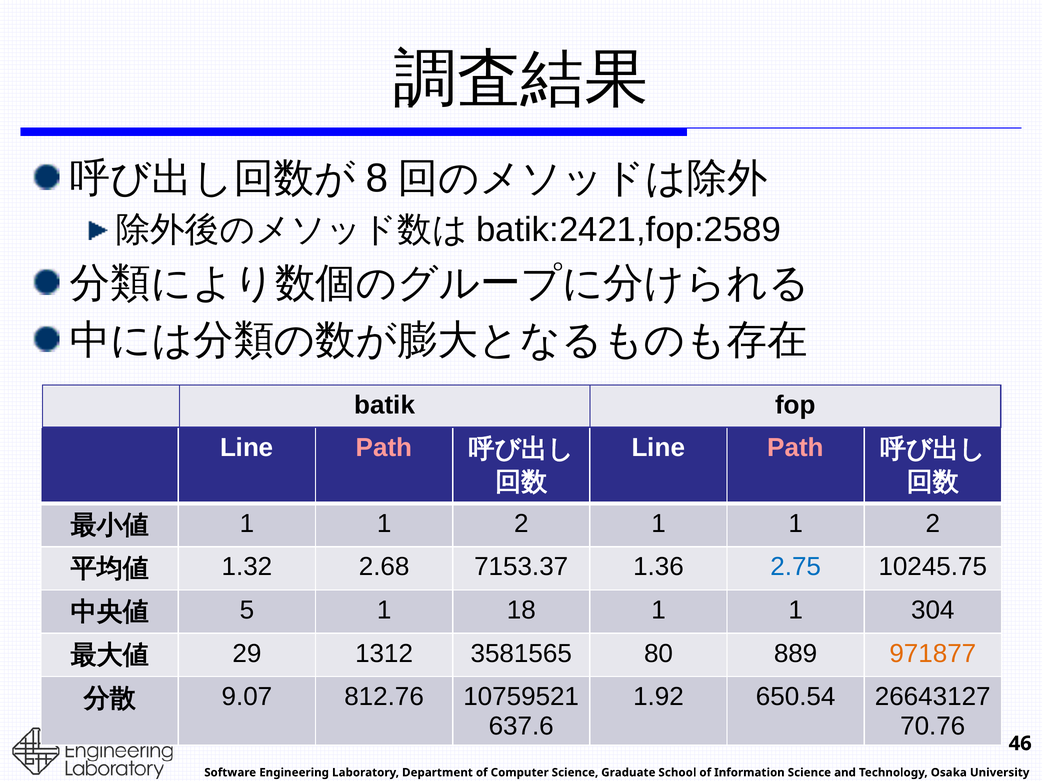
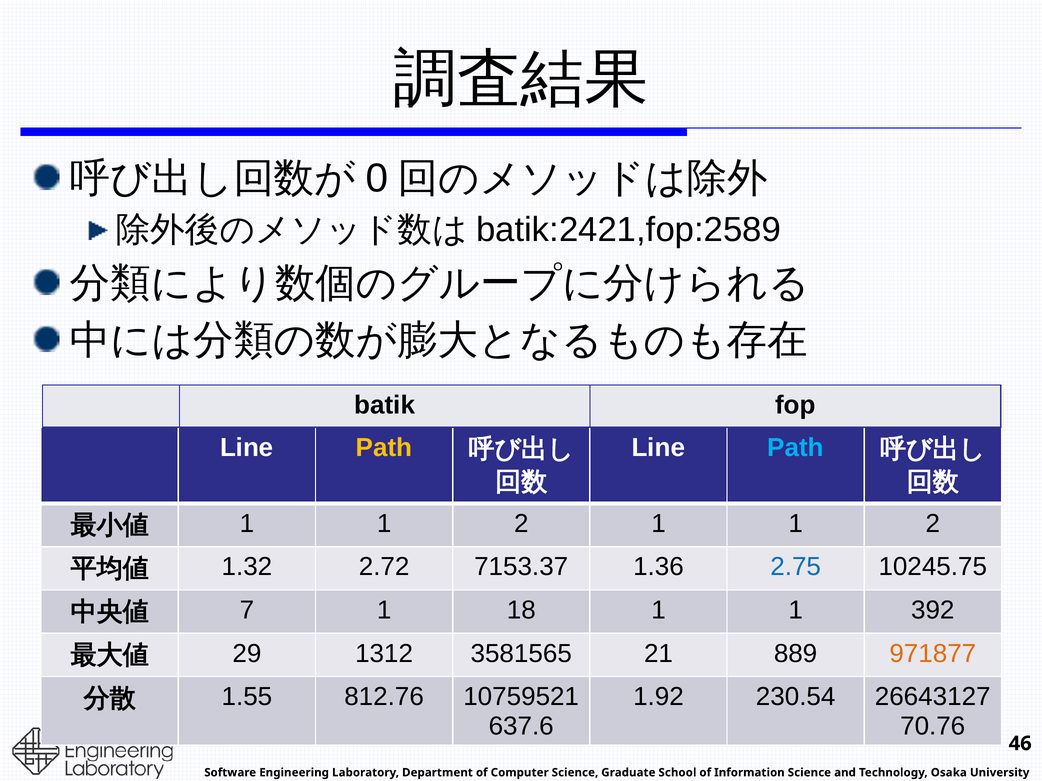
8: 8 -> 0 (377, 178)
Path colour: pink -> yellow (384, 448)
Path colour: pink -> light blue (796, 448)
2.68: 2.68 -> 2.72 (384, 567)
5: 5 -> 7 (247, 611)
304: 304 -> 392 (933, 611)
80: 80 -> 21 (658, 654)
650.54: 650.54 -> 230.54 (796, 697)
9.07: 9.07 -> 1.55 (247, 697)
